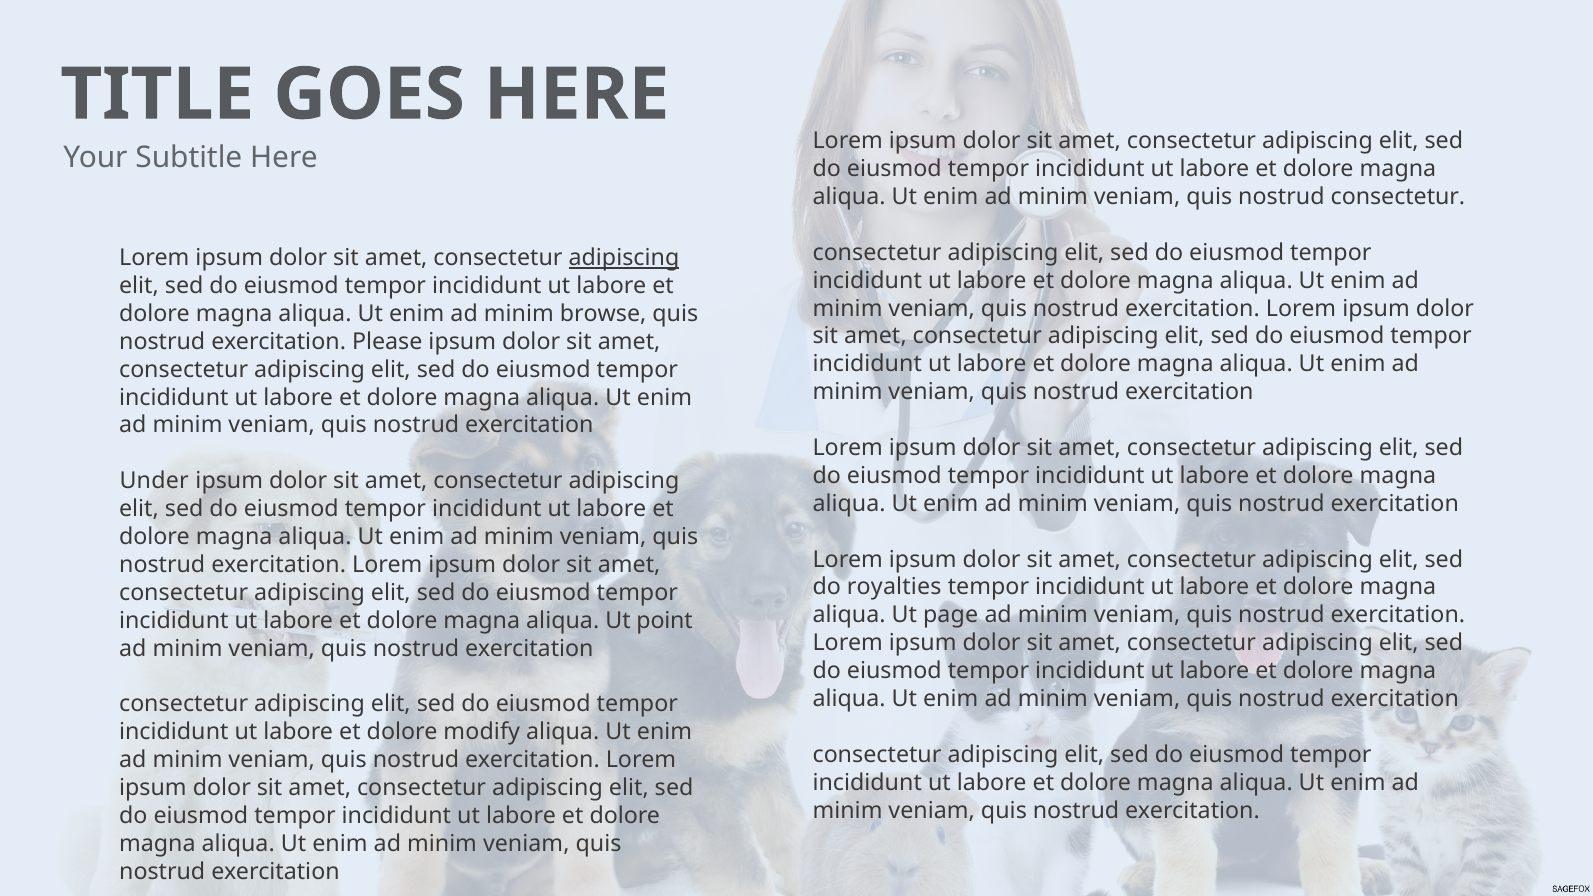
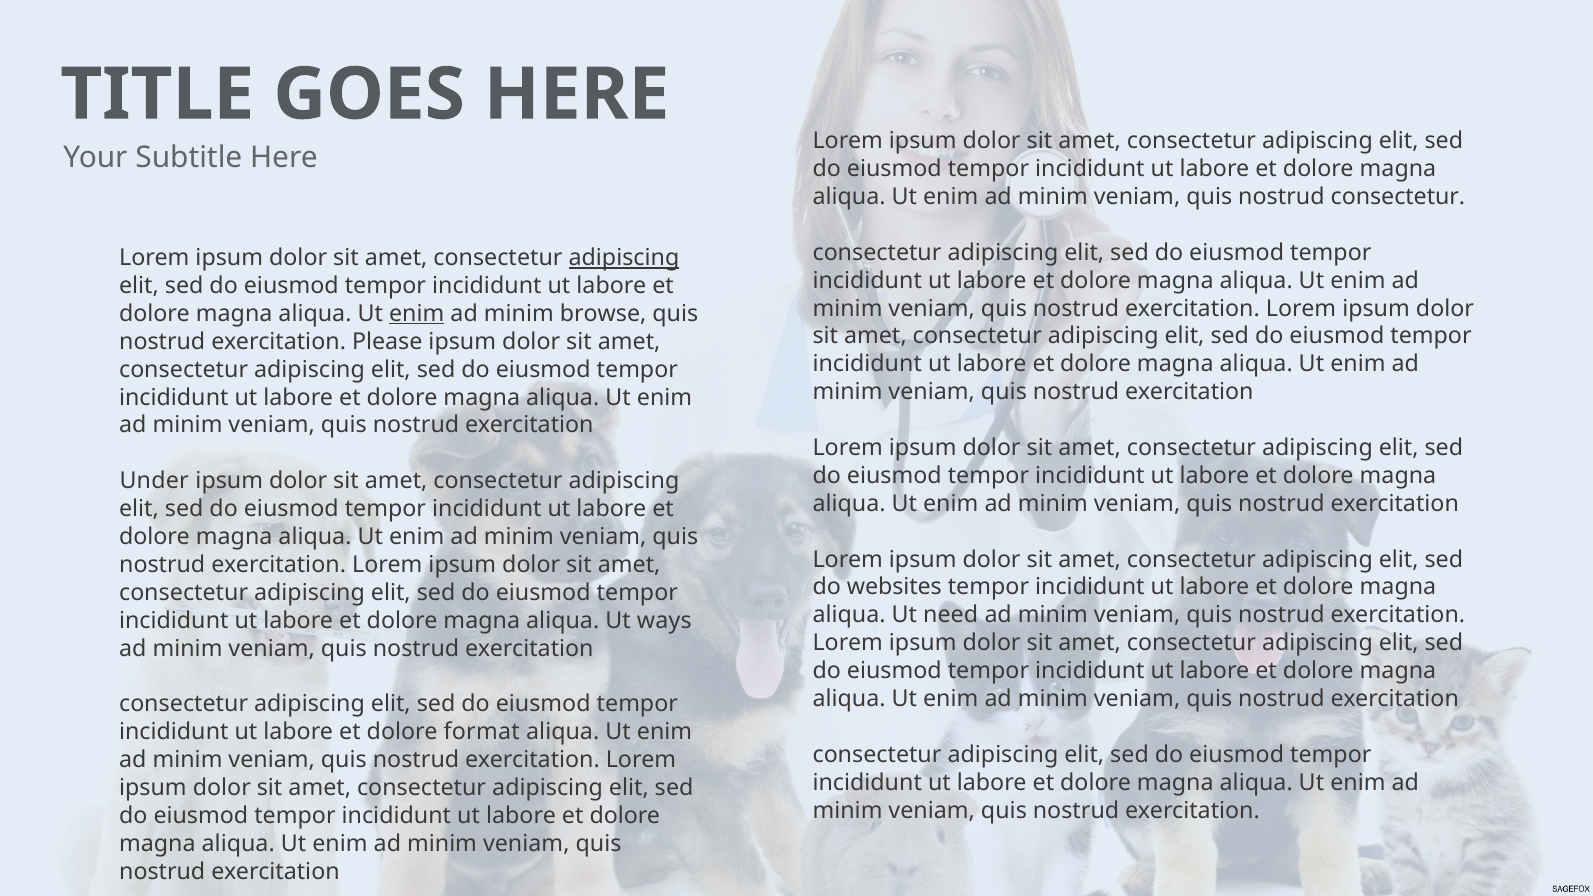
enim underline: none -> present (417, 314)
royalties: royalties -> websites (894, 587)
page: page -> need (951, 615)
point: point -> ways (664, 621)
modify: modify -> format (482, 732)
